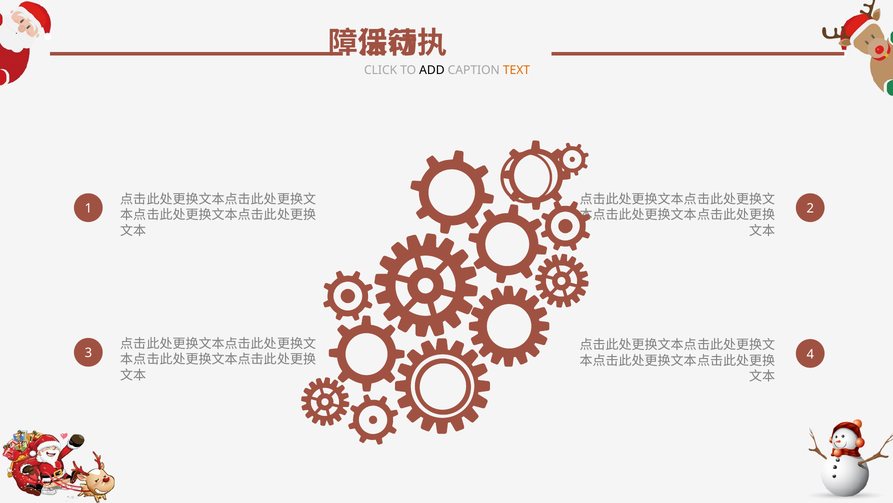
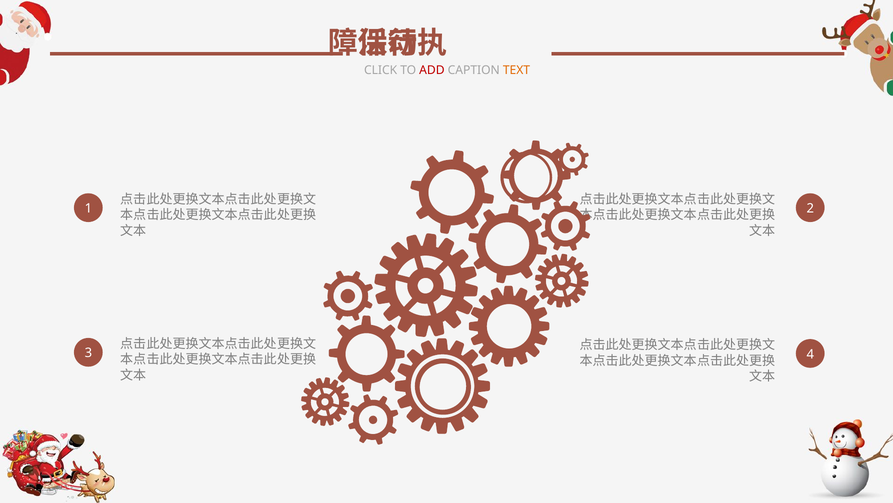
ADD colour: black -> red (432, 70)
